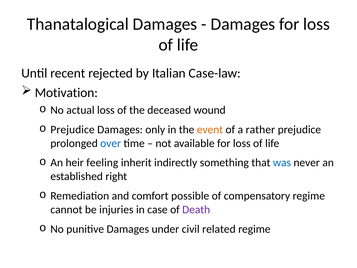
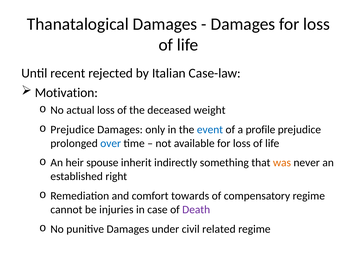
wound: wound -> weight (210, 110)
event colour: orange -> blue (210, 129)
rather: rather -> profile (260, 129)
feeling: feeling -> spouse (102, 163)
was colour: blue -> orange (282, 163)
possible: possible -> towards (190, 196)
